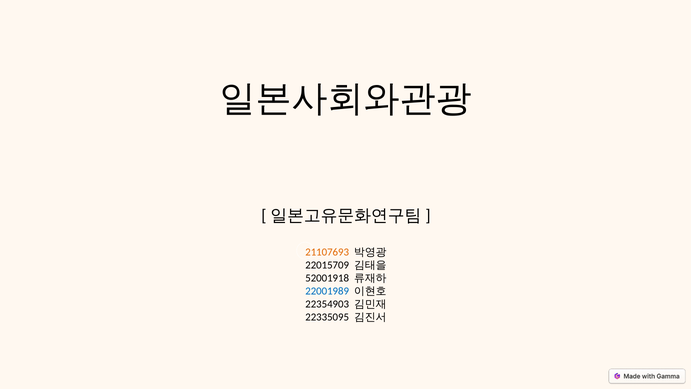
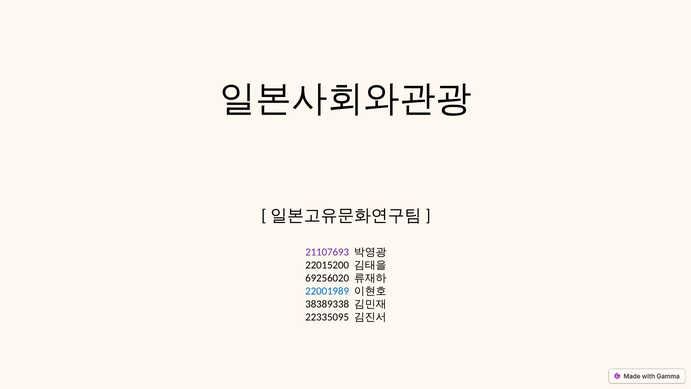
21107693 colour: orange -> purple (327, 252)
22015709: 22015709 -> 22015200 (327, 265)
52001918: 52001918 -> 69256020 (327, 278)
22354903: 22354903 -> 38389338 (327, 304)
